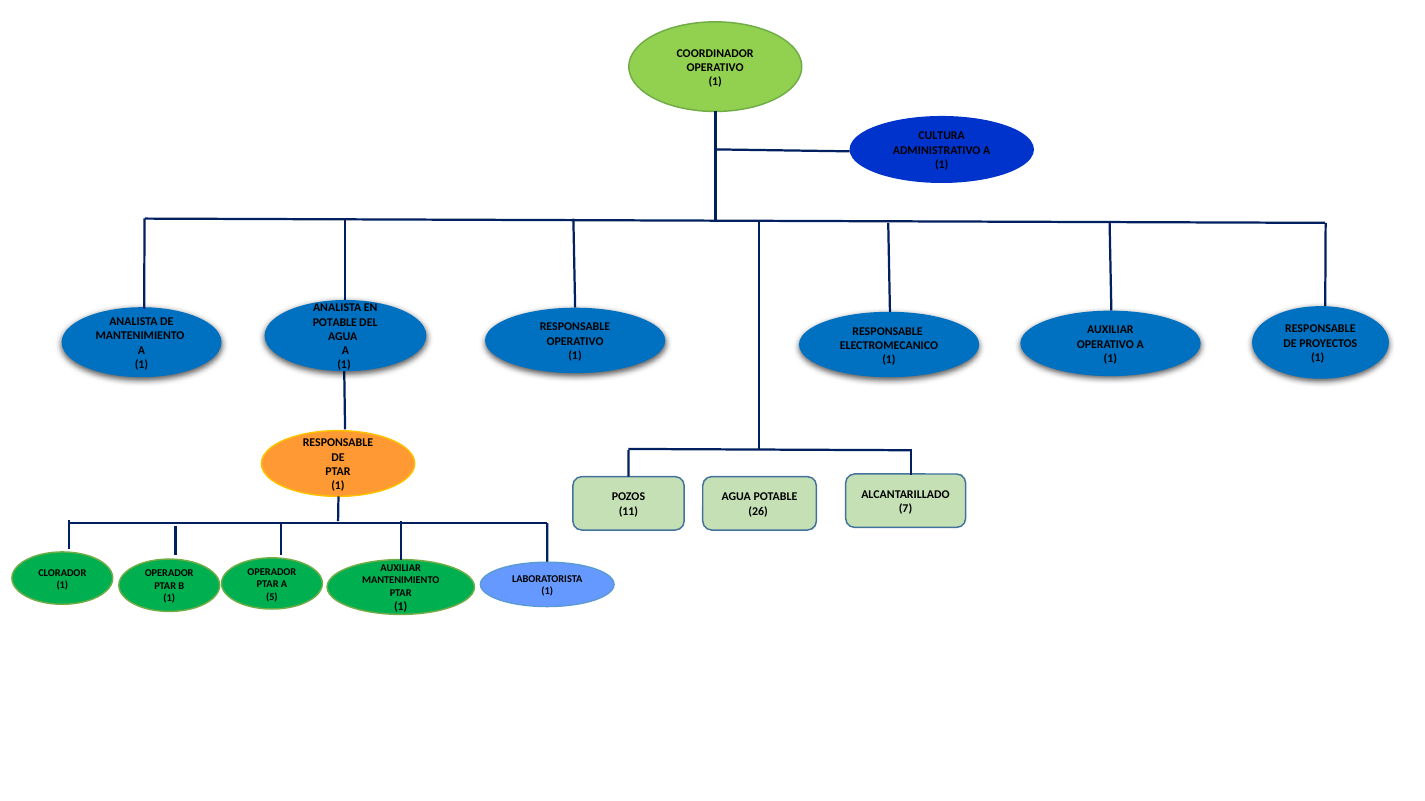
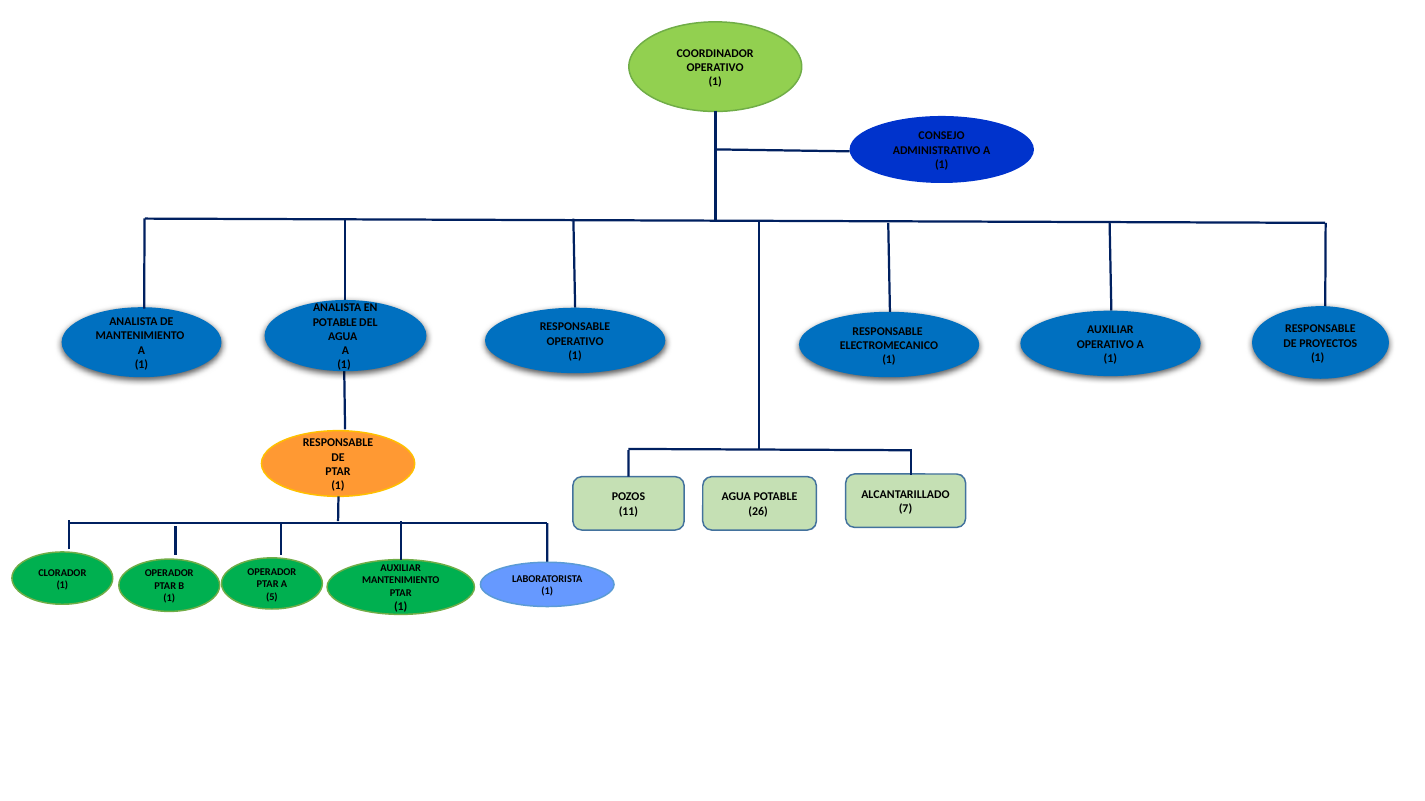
CULTURA: CULTURA -> CONSEJO (942, 136)
